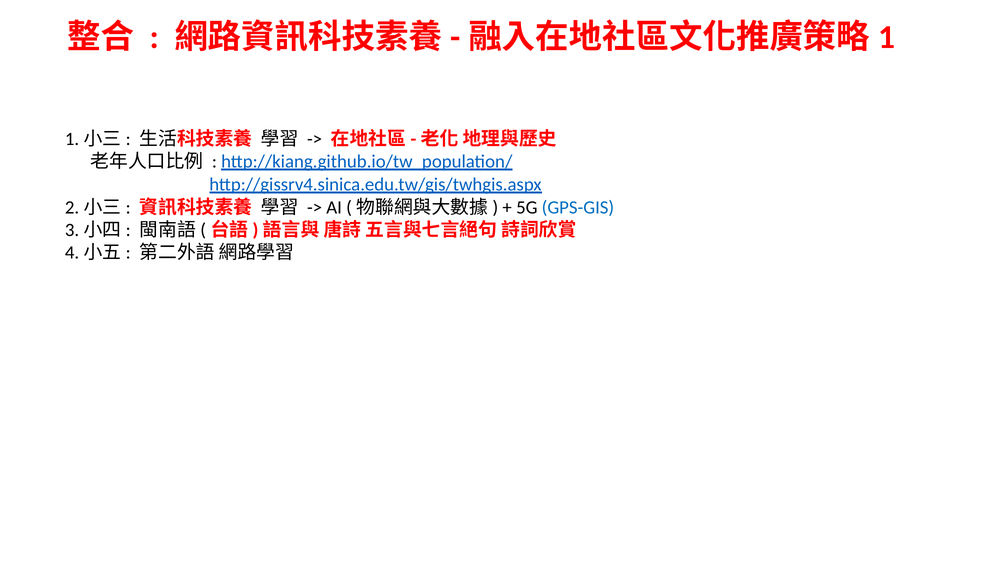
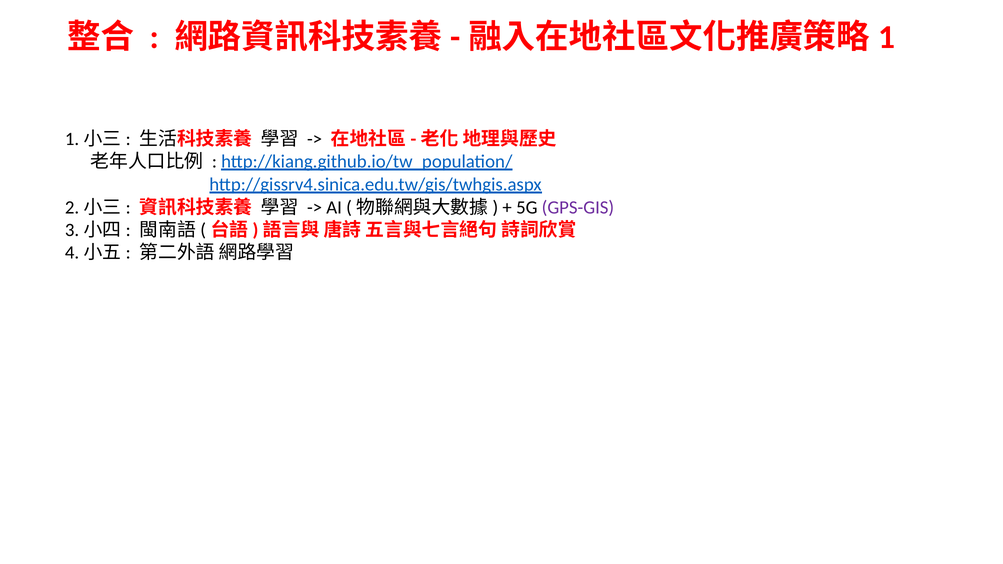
GPS-GIS colour: blue -> purple (578, 207)
